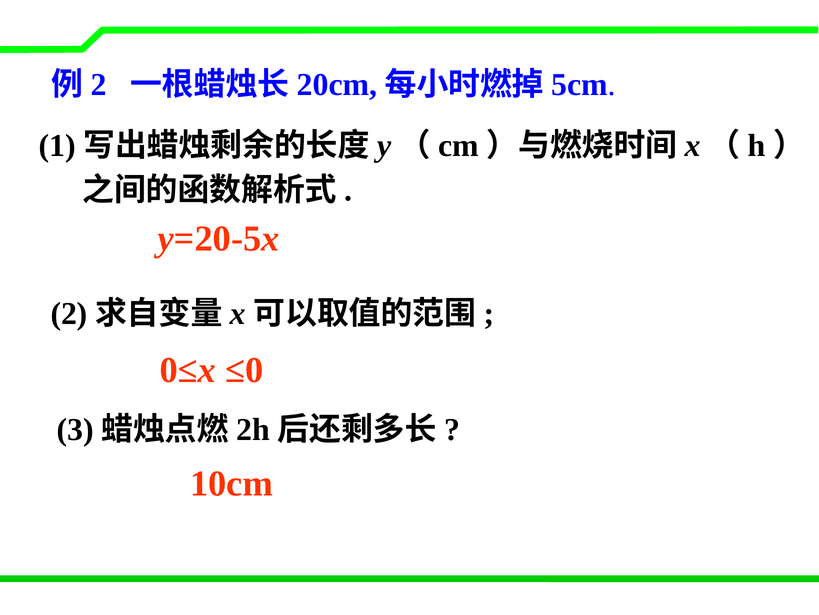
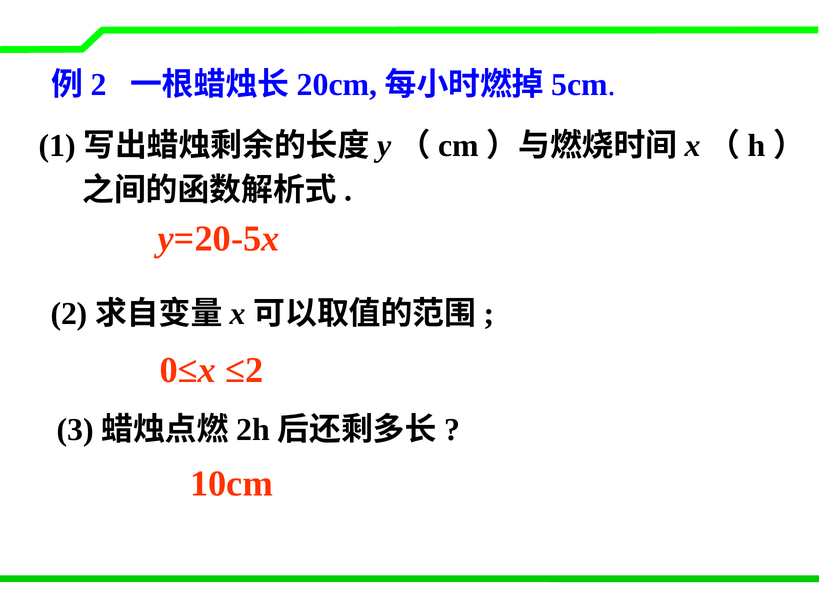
≤0: ≤0 -> ≤2 (244, 370)
